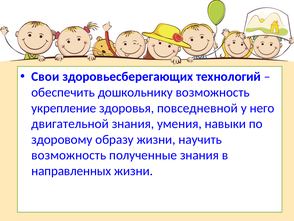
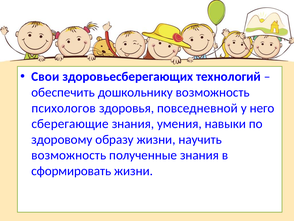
укрепление: укрепление -> психологов (64, 108)
двигательной: двигательной -> сберегающие (70, 124)
направленных: направленных -> сформировать (71, 171)
